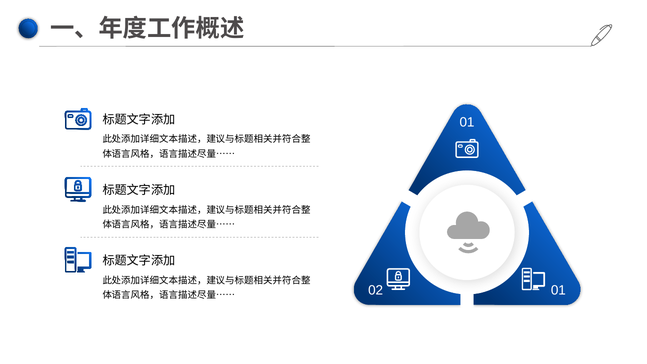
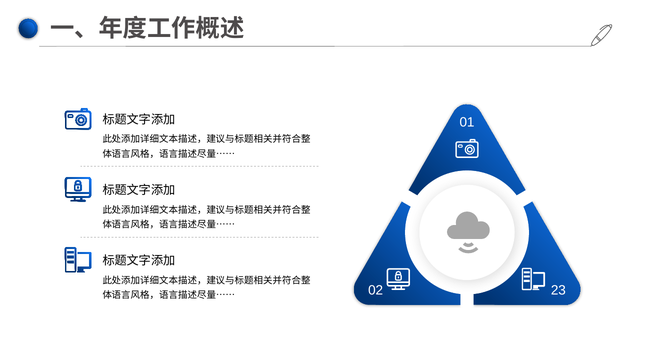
02 01: 01 -> 23 (558, 290)
